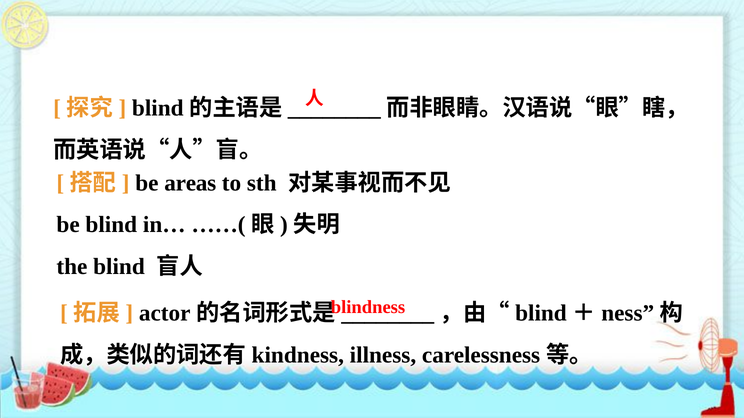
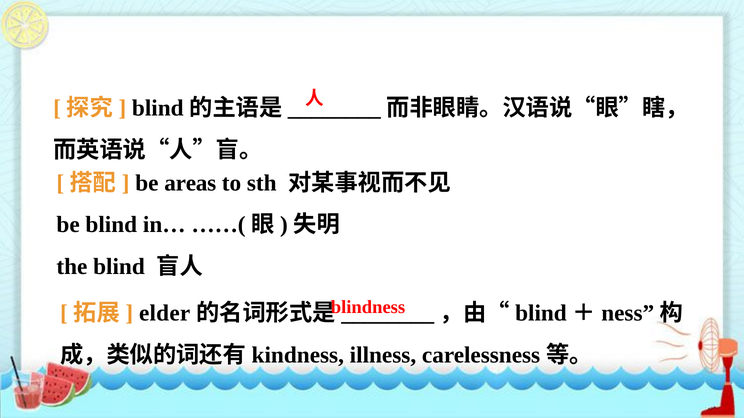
actor: actor -> elder (165, 314)
